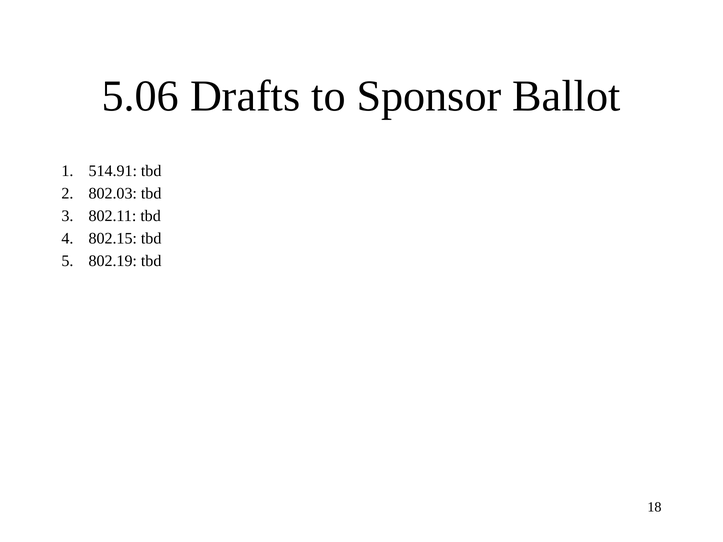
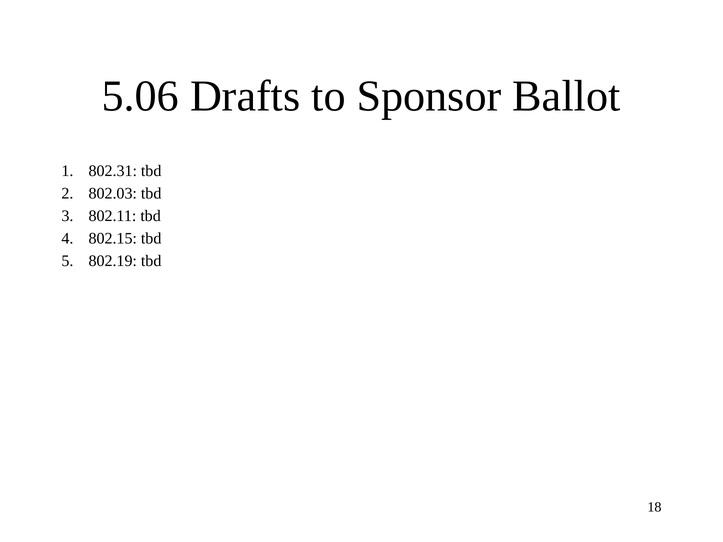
514.91: 514.91 -> 802.31 (113, 171)
